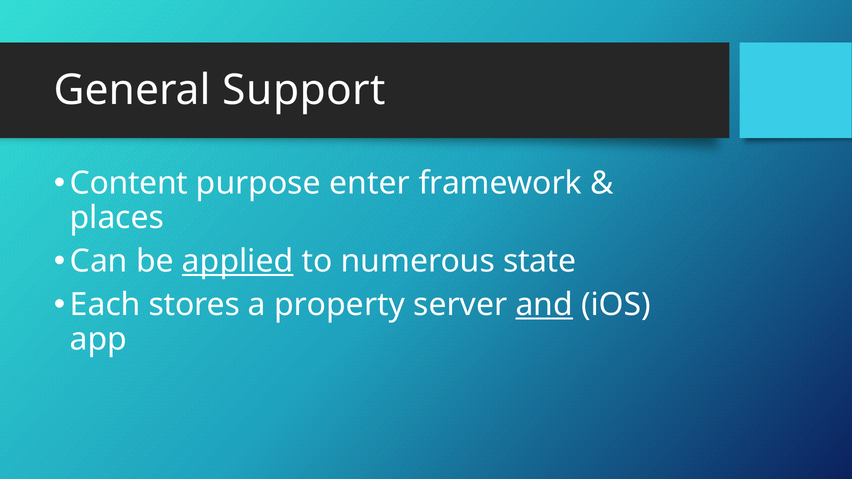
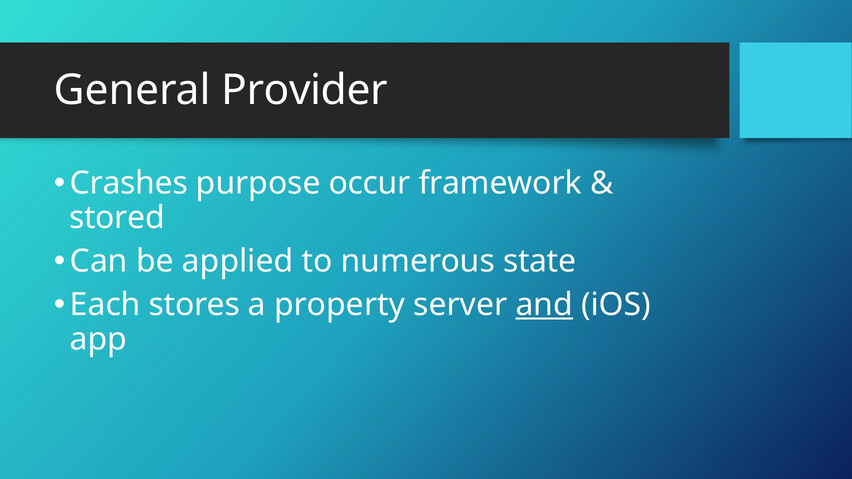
Support: Support -> Provider (305, 90)
Content: Content -> Crashes (129, 184)
enter: enter -> occur (370, 184)
places: places -> stored (117, 218)
applied underline: present -> none (238, 261)
